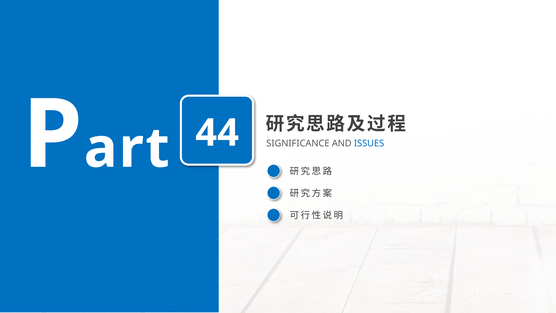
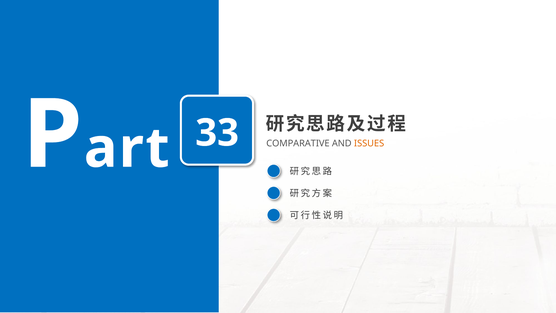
44: 44 -> 33 (217, 133)
SIGNIFICANCE: SIGNIFICANCE -> COMPARATIVE (298, 143)
ISSUES colour: blue -> orange (369, 143)
